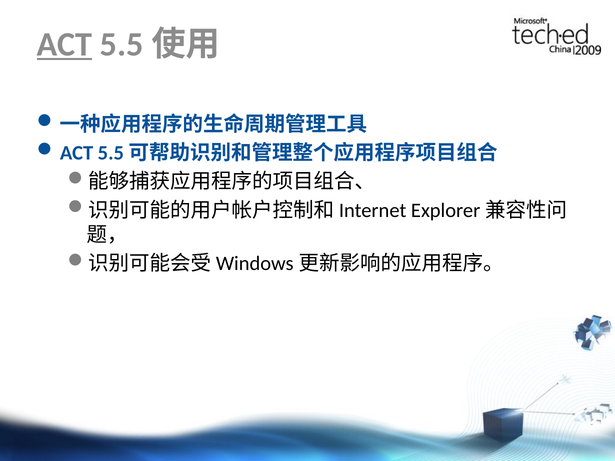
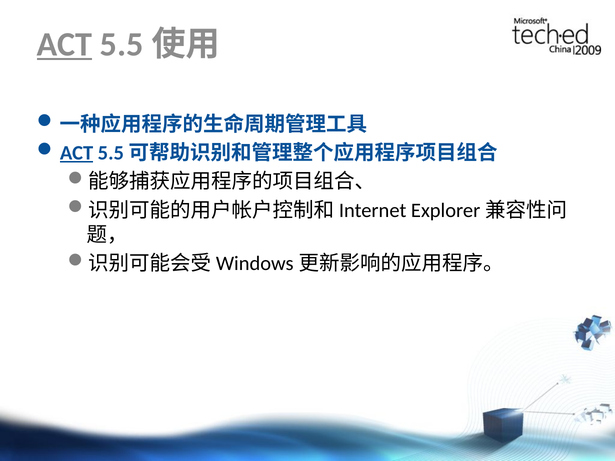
ACT underline: none -> present (77, 153)
